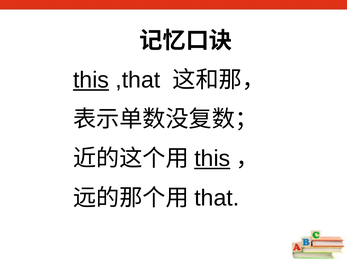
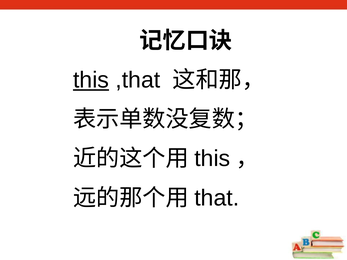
this underline: present -> none (212, 159)
